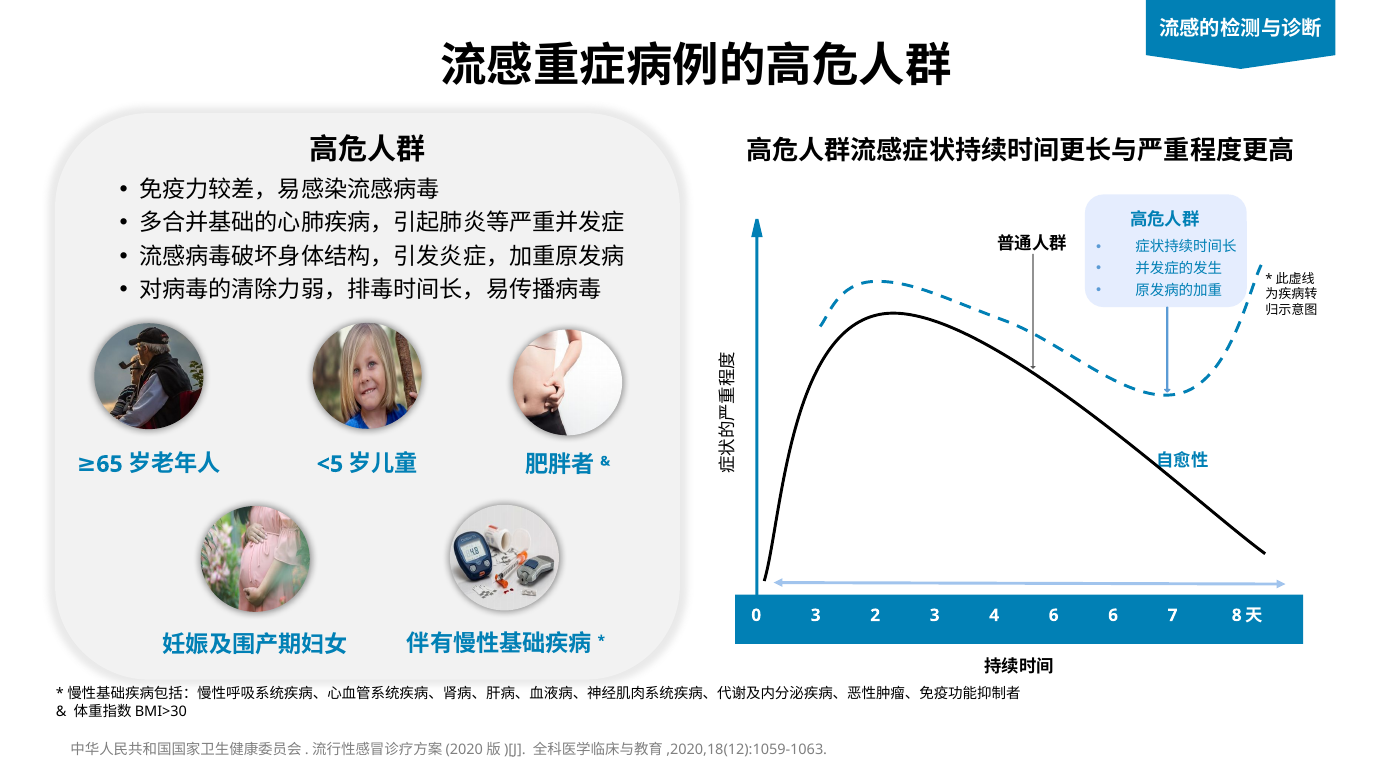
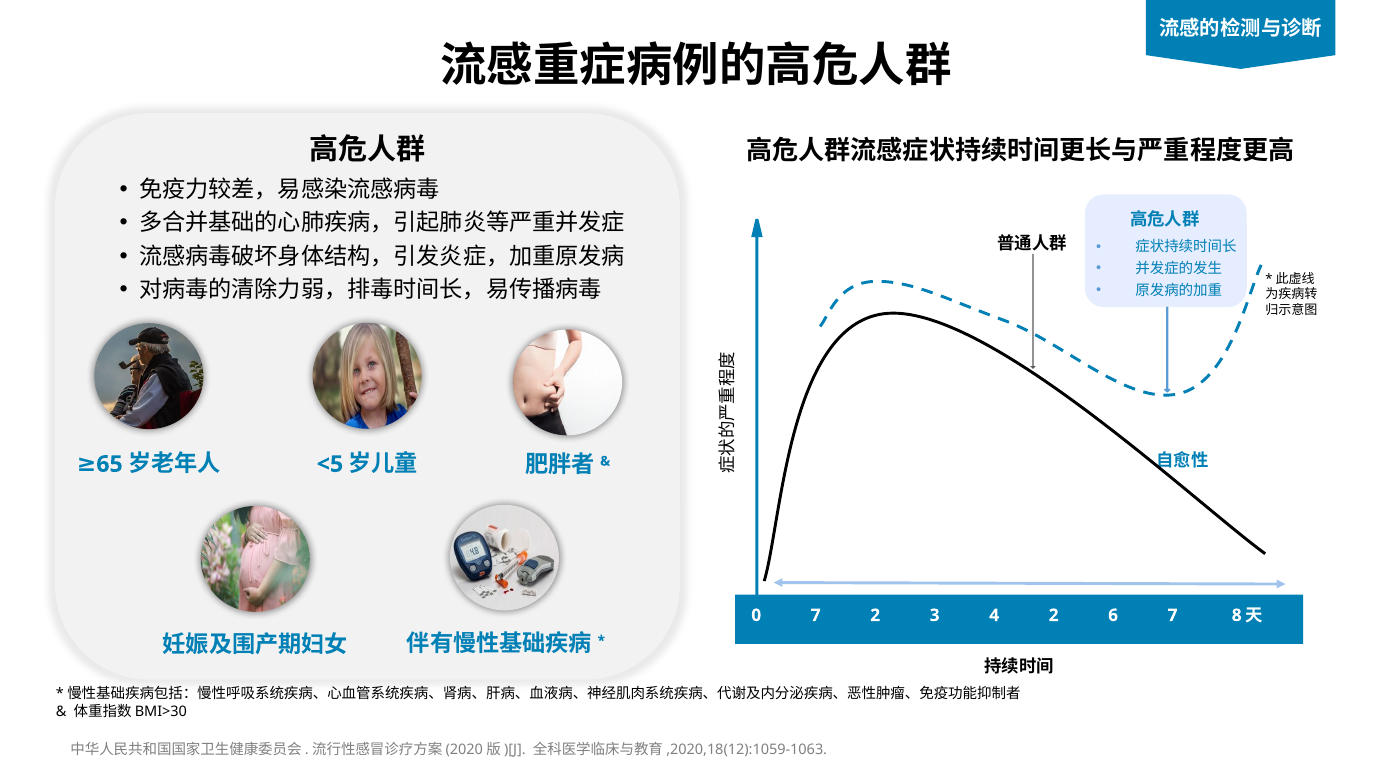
0 3: 3 -> 7 (816, 615)
4 6: 6 -> 2 (1054, 615)
